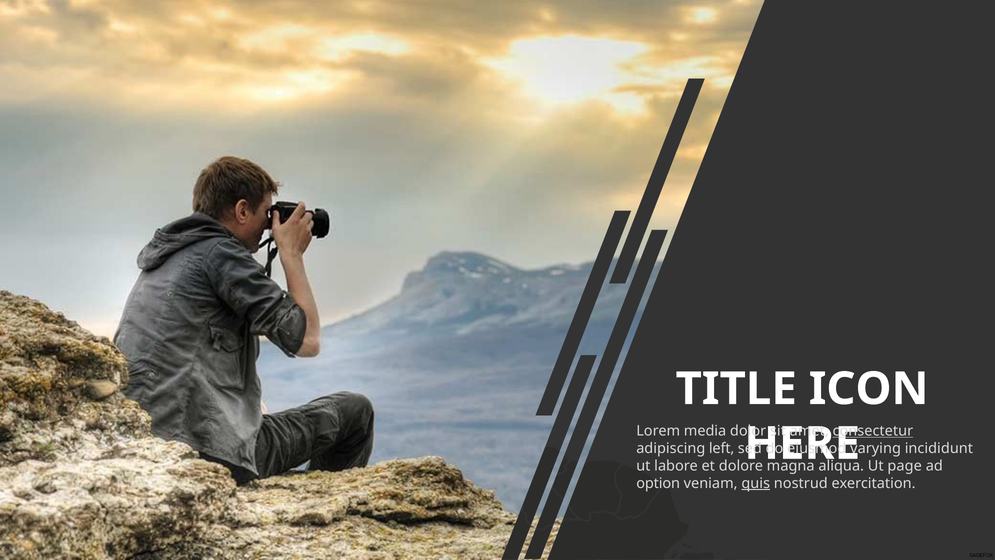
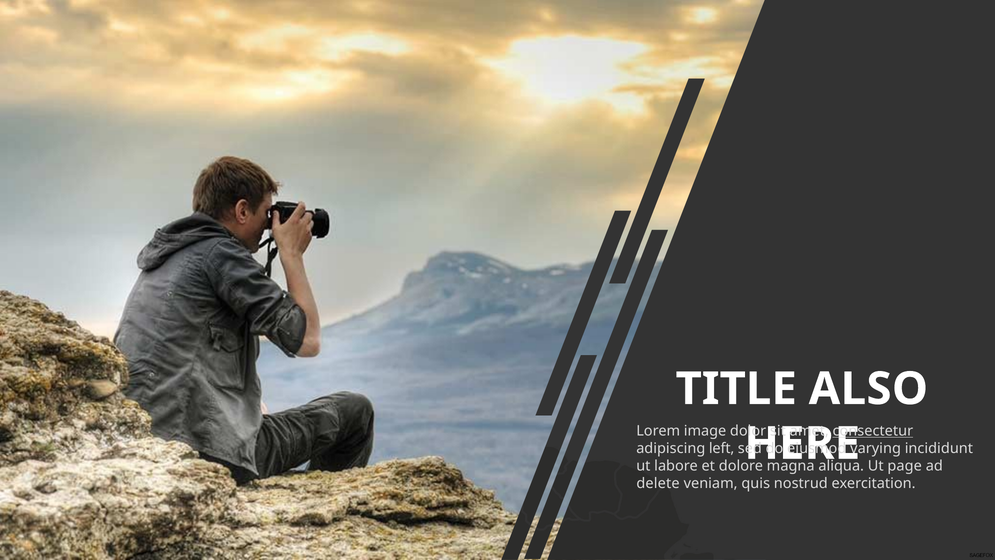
ICON: ICON -> ALSO (868, 389)
media: media -> image (705, 431)
option: option -> delete (658, 483)
quis underline: present -> none (756, 483)
